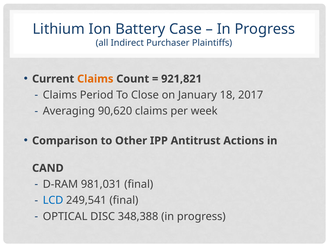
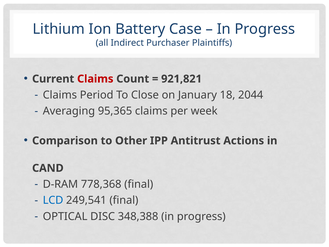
Claims colour: orange -> red (95, 79)
2017: 2017 -> 2044 (251, 95)
90,620: 90,620 -> 95,365 (115, 111)
981,031: 981,031 -> 778,368 (101, 184)
